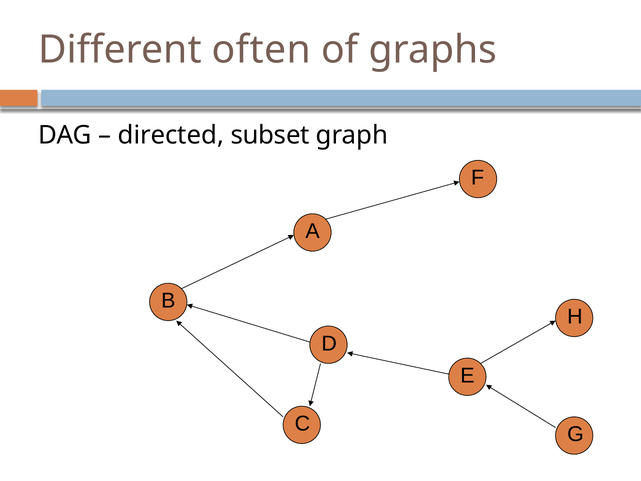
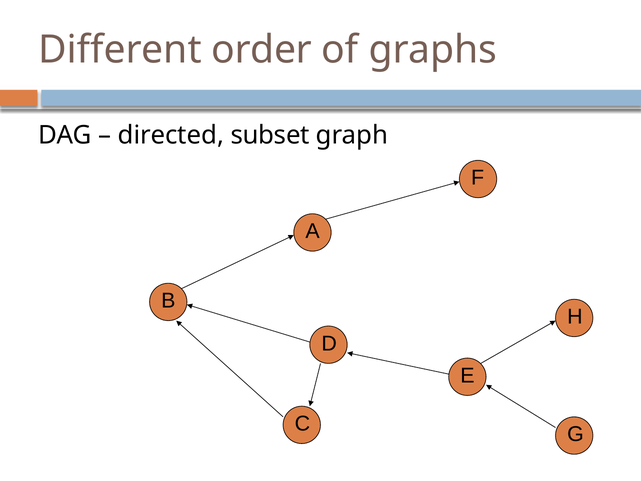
often: often -> order (262, 50)
